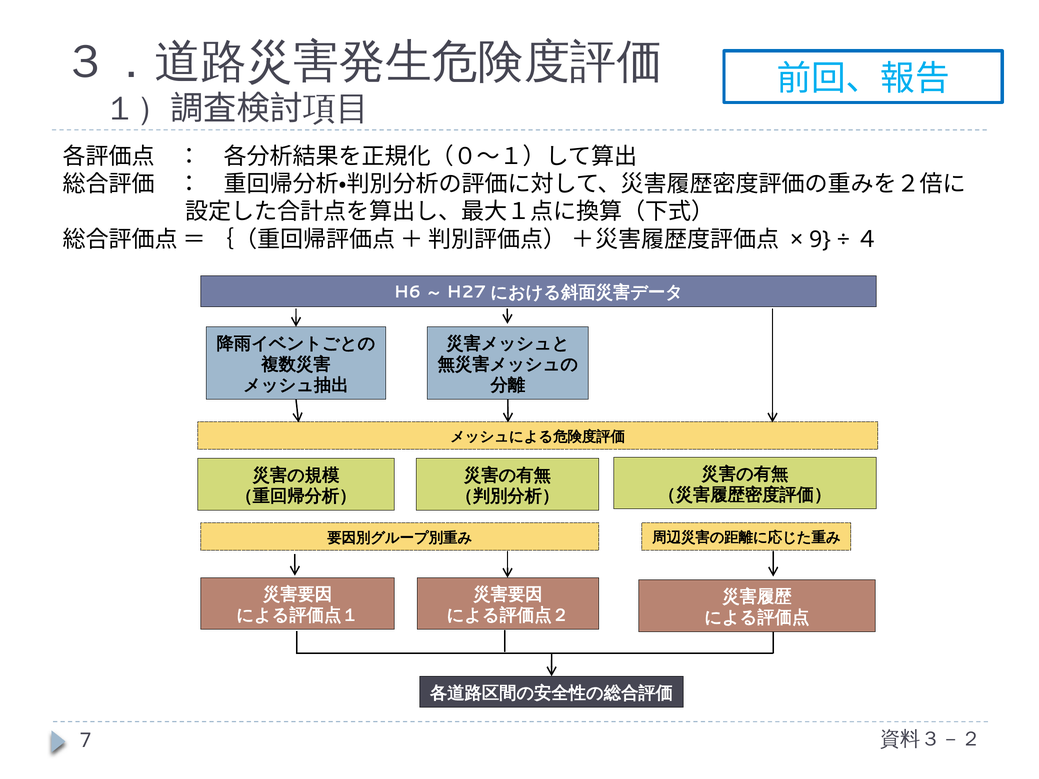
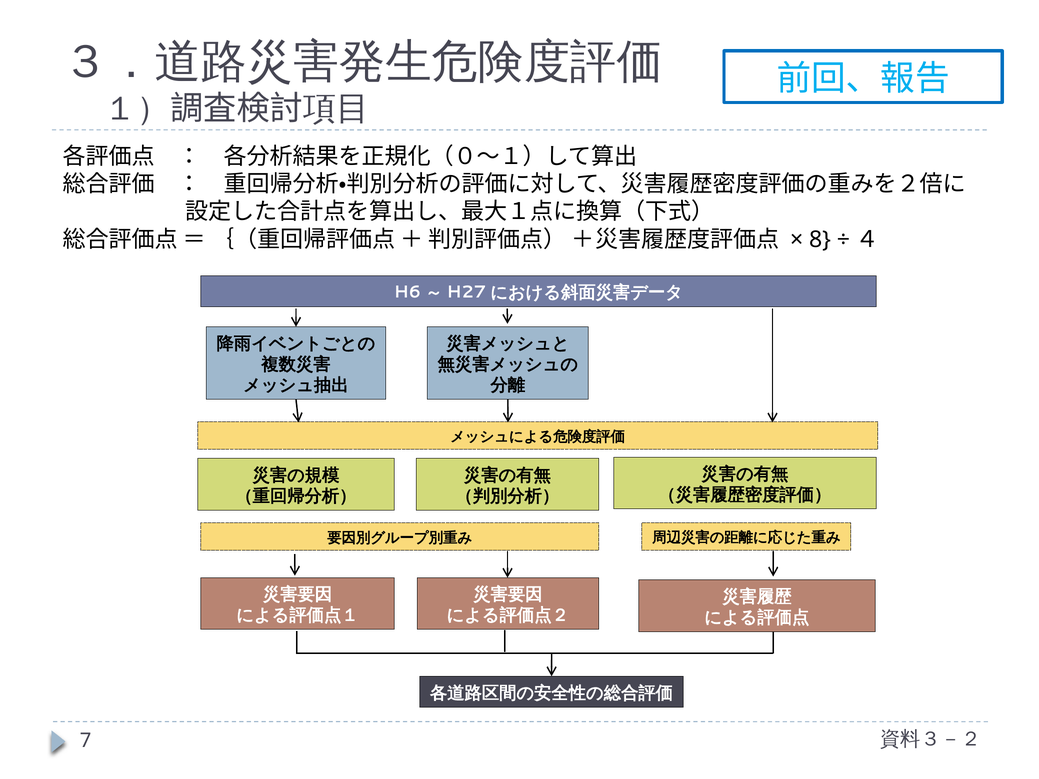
9: 9 -> 8 (820, 240)
